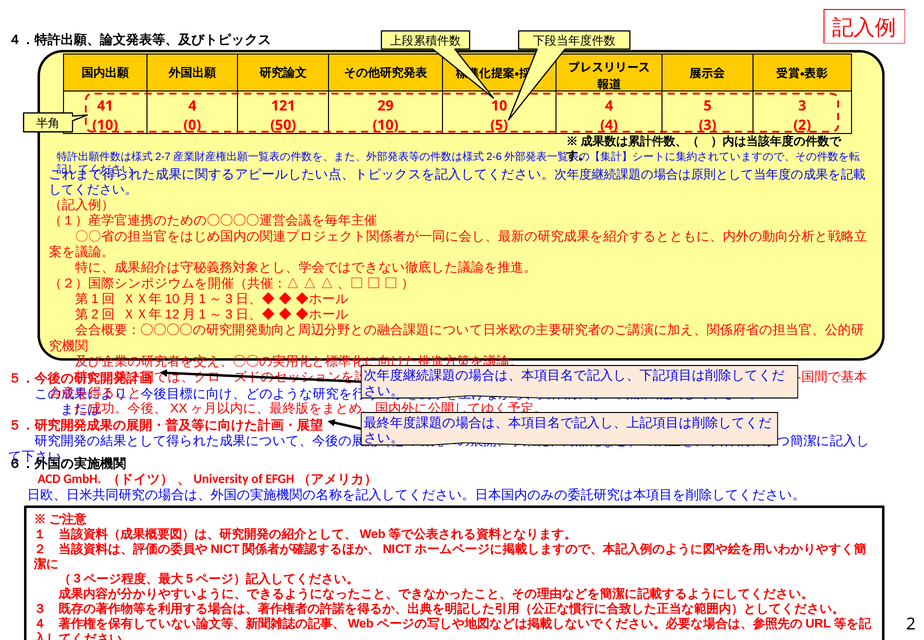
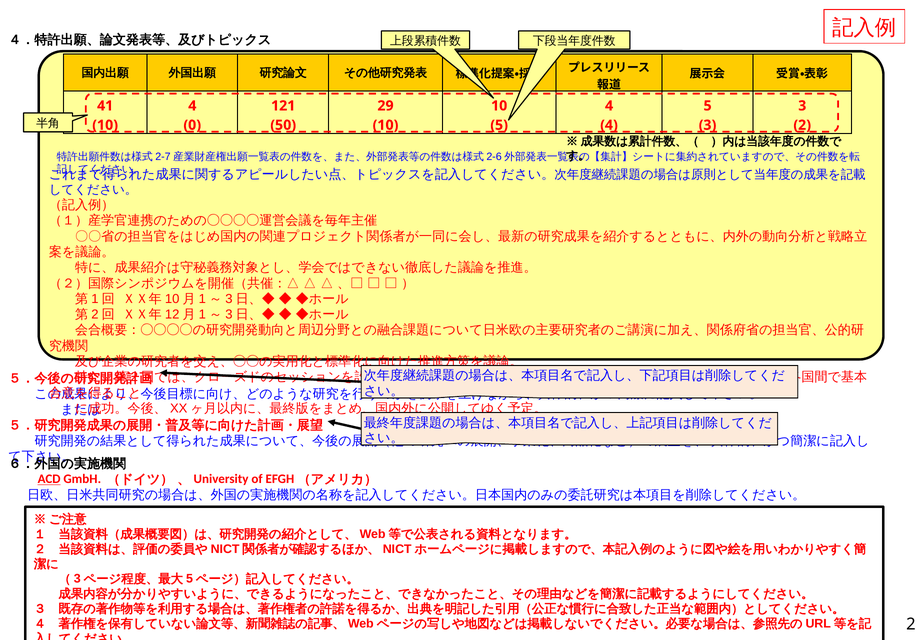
ACD underline: none -> present (49, 479)
